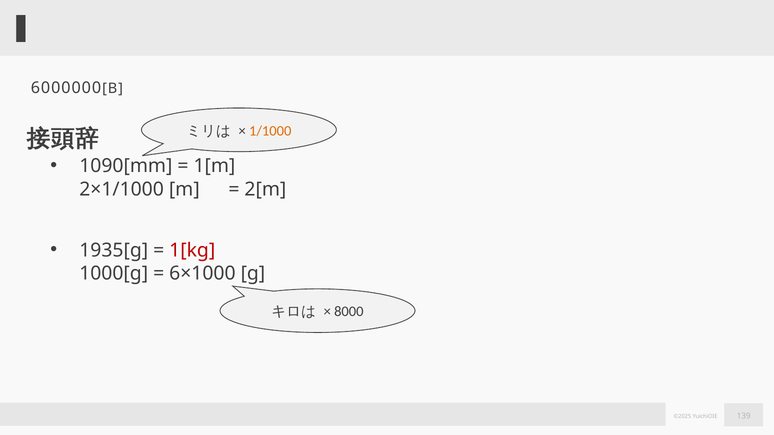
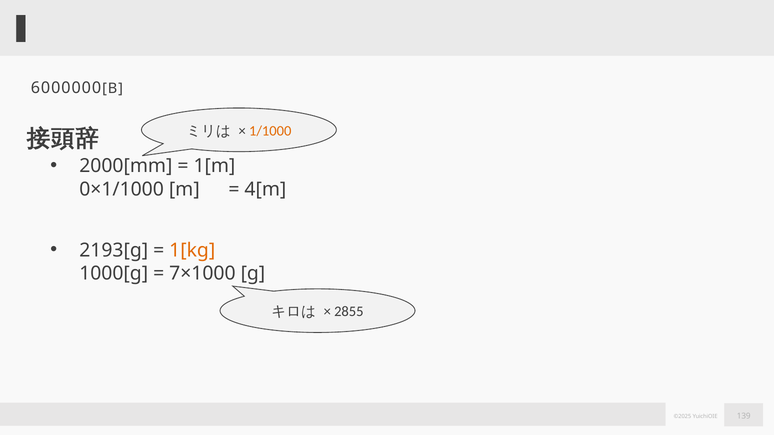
1090[mm: 1090[mm -> 2000[mm (126, 166)
2×1/1000: 2×1/1000 -> 0×1/1000 (122, 189)
2[m: 2[m -> 4[m (265, 189)
1935[g: 1935[g -> 2193[g (114, 250)
1[kg colour: red -> orange (192, 250)
6×1000: 6×1000 -> 7×1000 (202, 274)
8000: 8000 -> 2855 (349, 312)
